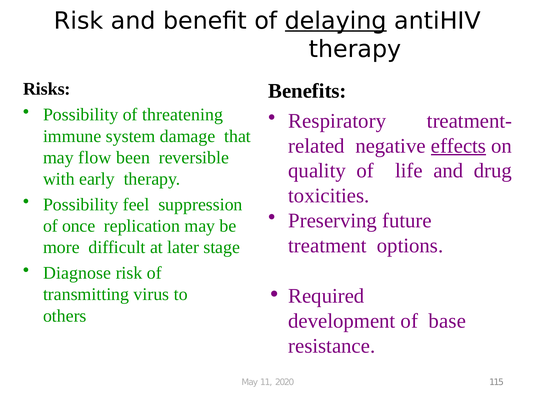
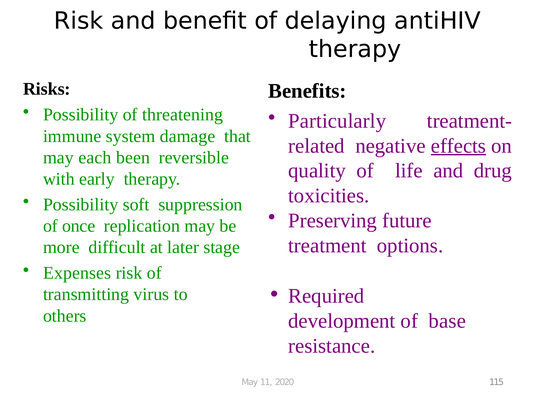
delaying underline: present -> none (336, 21)
Respiratory: Respiratory -> Particularly (337, 121)
flow: flow -> each (95, 158)
feel: feel -> soft (136, 205)
Diagnose: Diagnose -> Expenses (77, 273)
